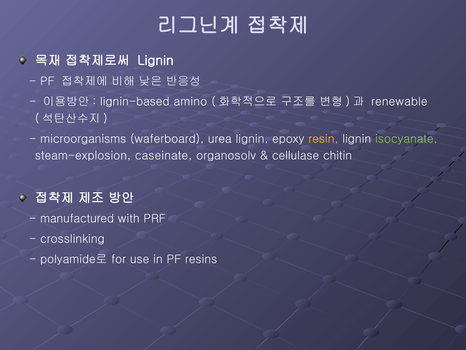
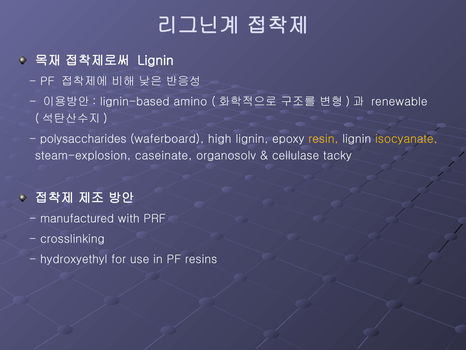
microorganisms: microorganisms -> polysaccharides (83, 139)
urea: urea -> high (220, 139)
isocyanate colour: light green -> yellow (406, 139)
chitin: chitin -> tacky (337, 155)
polyamide로: polyamide로 -> hydroxyethyl (74, 259)
